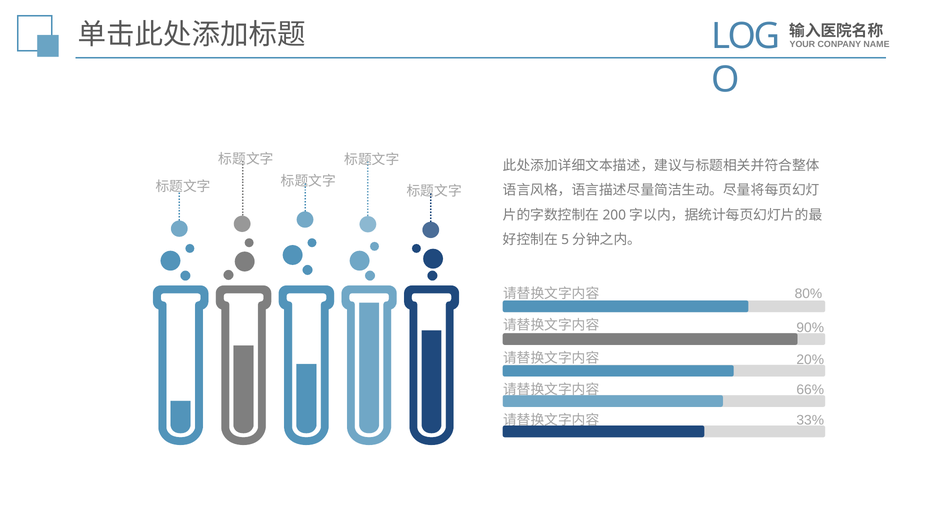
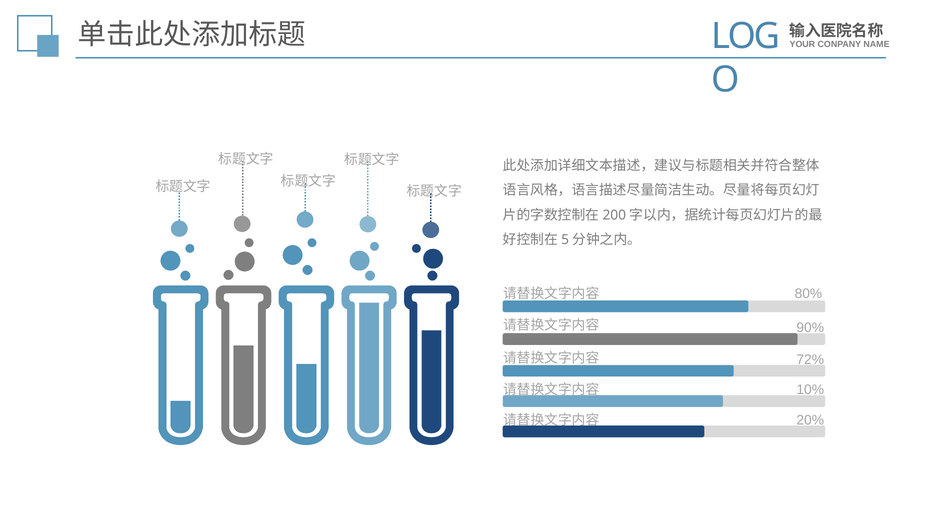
20%: 20% -> 72% (810, 359)
66%: 66% -> 10% (810, 389)
33%: 33% -> 20% (810, 420)
